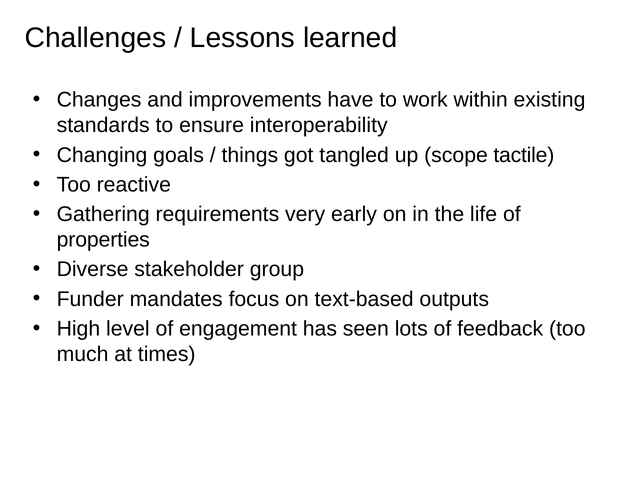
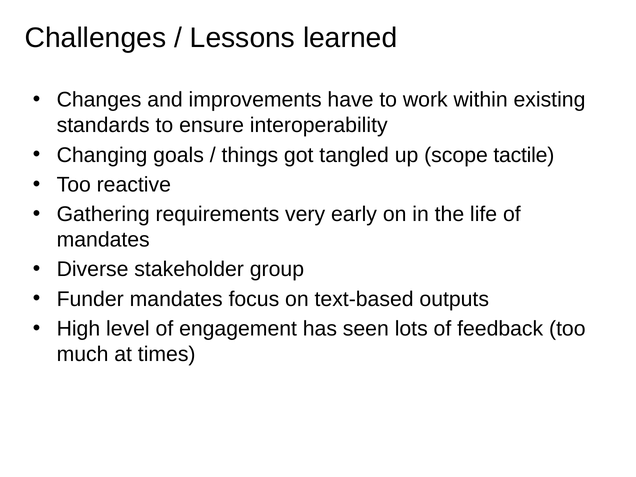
properties: properties -> mandates (103, 240)
